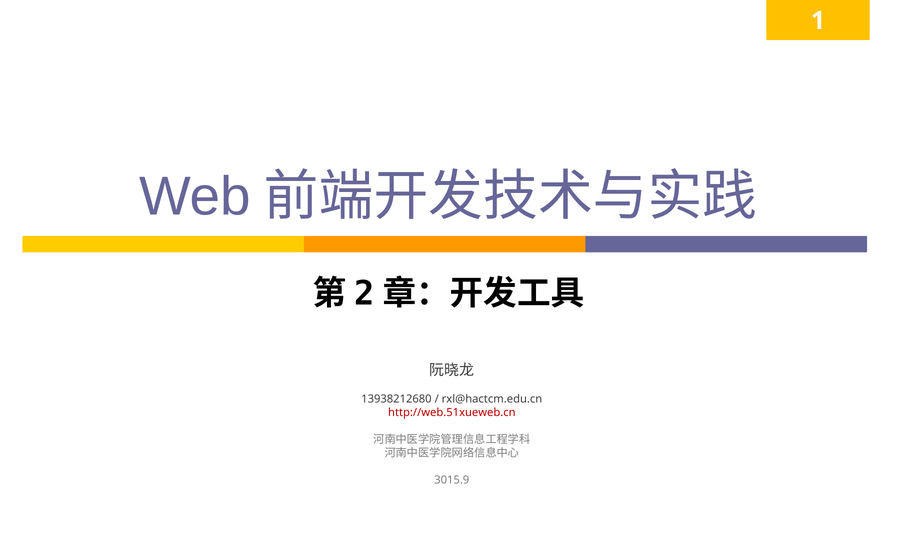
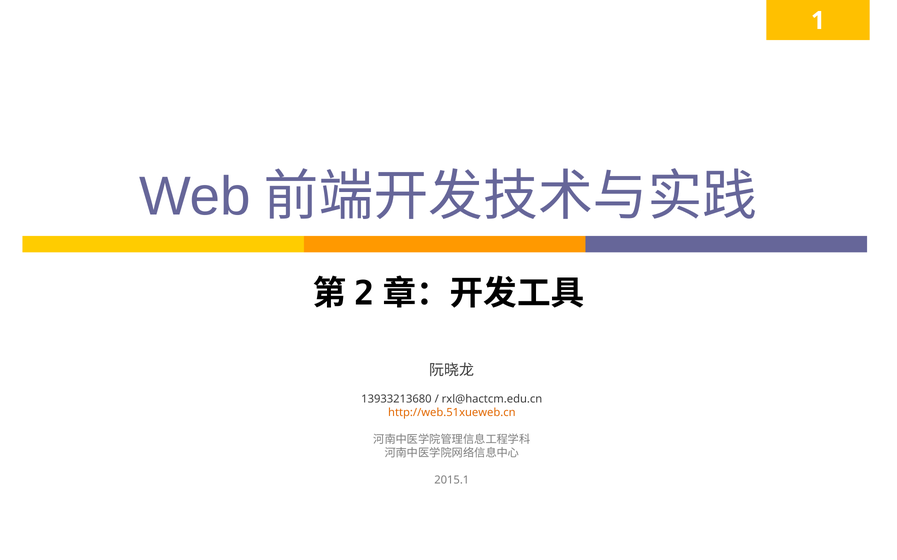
13938212680: 13938212680 -> 13933213680 (396, 400)
http://web.51xueweb.cn colour: red -> orange (452, 413)
3015.9: 3015.9 -> 2015.1 (452, 481)
